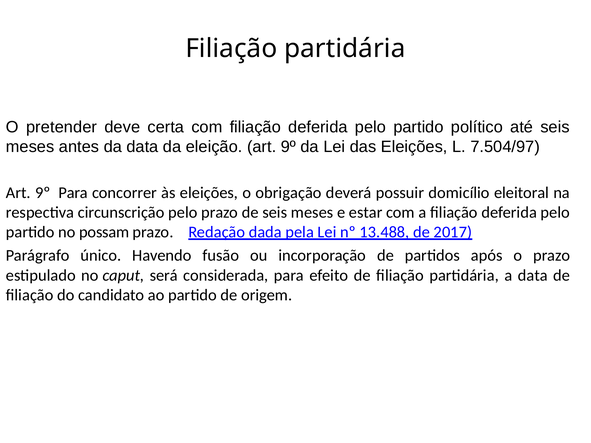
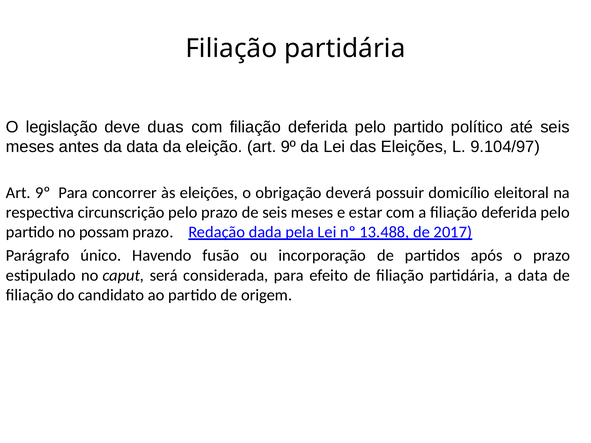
pretender: pretender -> legislação (62, 127)
certa: certa -> duas (166, 127)
7.504/97: 7.504/97 -> 9.104/97 (505, 147)
